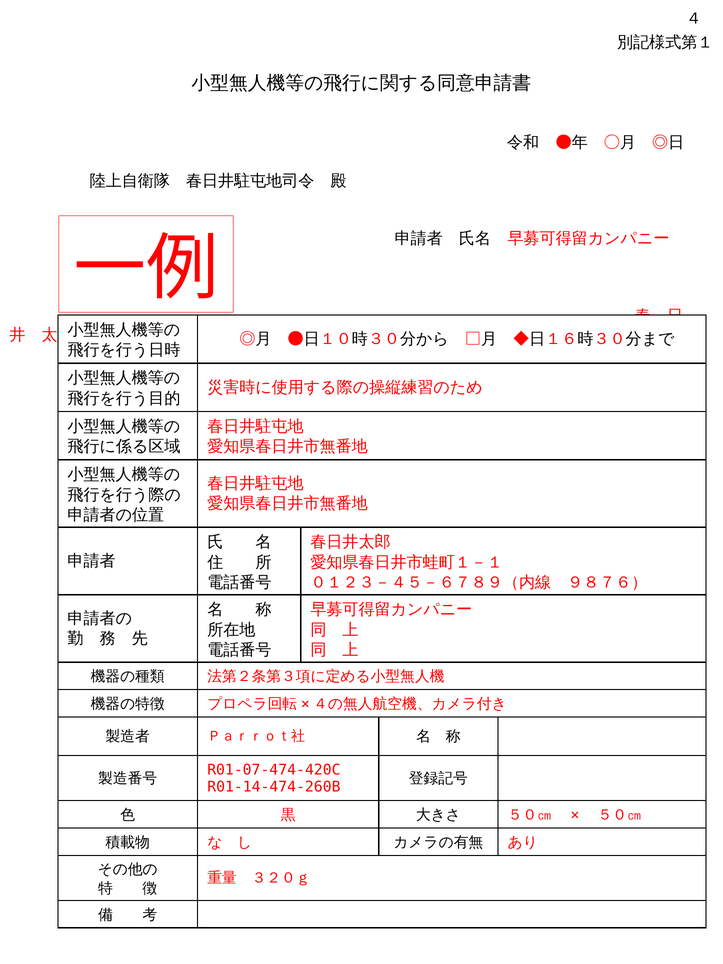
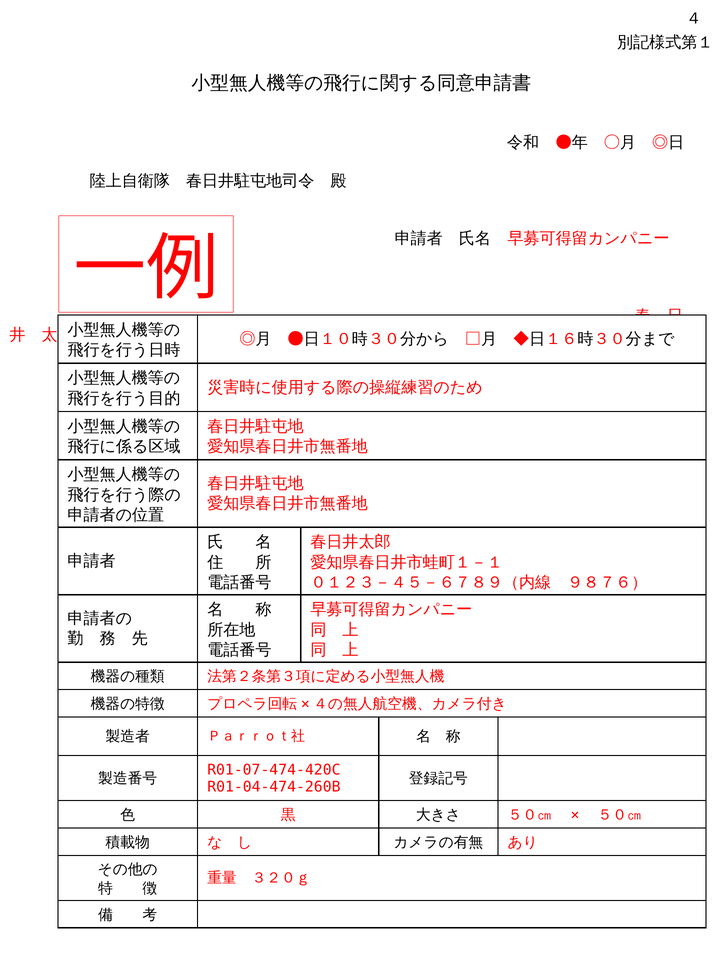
R01-14-474-260B: R01-14-474-260B -> R01-04-474-260B (274, 787)
